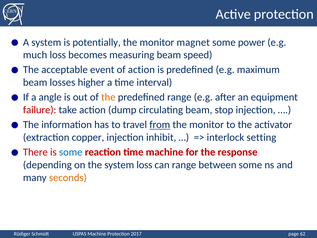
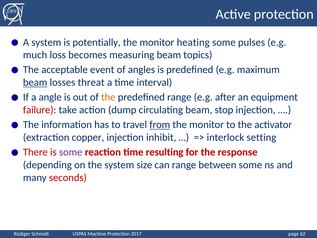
magnet: magnet -> heating (193, 42)
power: power -> pulses (252, 42)
speed: speed -> topics (198, 55)
of action: action -> angles (141, 70)
beam underline: none -> present (35, 82)
higher: higher -> threat (91, 82)
some colour: blue -> purple (71, 152)
time machine: machine -> resulting (165, 152)
system loss: loss -> size (144, 165)
seconds colour: orange -> red (68, 177)
